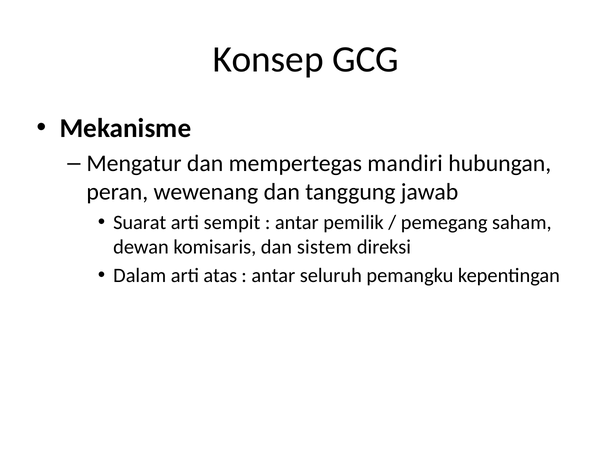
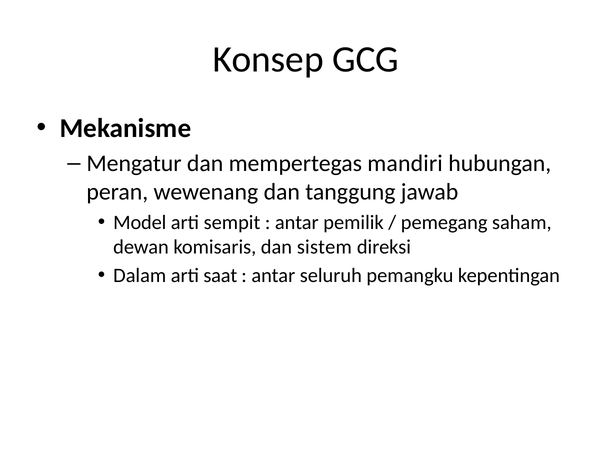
Suarat: Suarat -> Model (140, 222)
atas: atas -> saat (220, 276)
